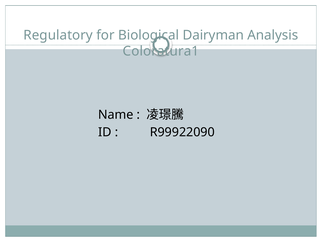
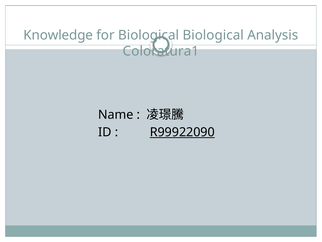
Regulatory: Regulatory -> Knowledge (58, 35)
Biological Dairyman: Dairyman -> Biological (213, 35)
R99922090 underline: none -> present (182, 132)
